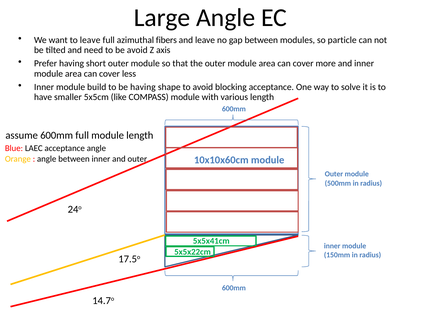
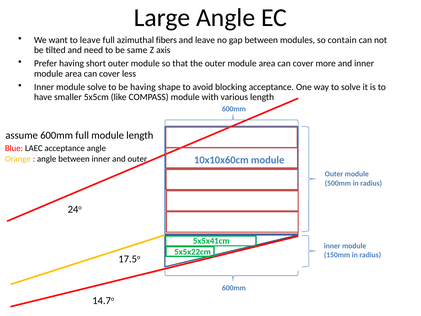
particle: particle -> contain (342, 40)
be avoid: avoid -> same (137, 50)
module build: build -> solve (97, 87)
